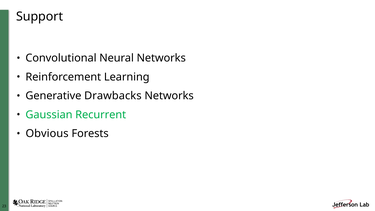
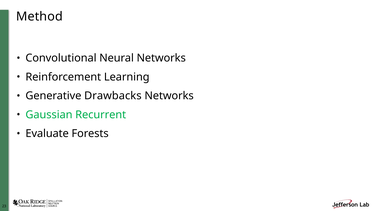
Support: Support -> Method (39, 17)
Obvious: Obvious -> Evaluate (47, 134)
